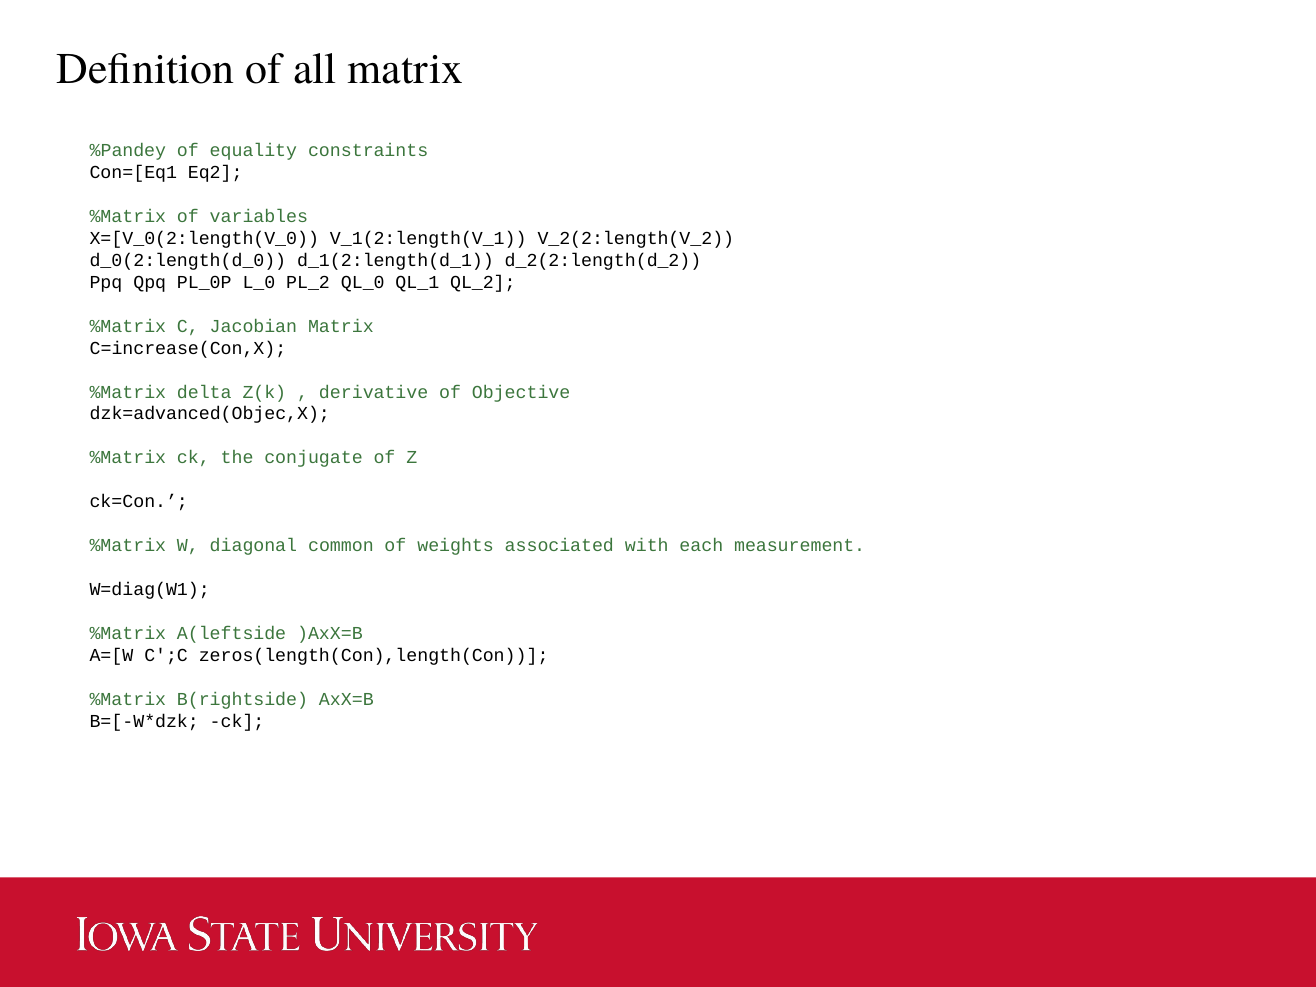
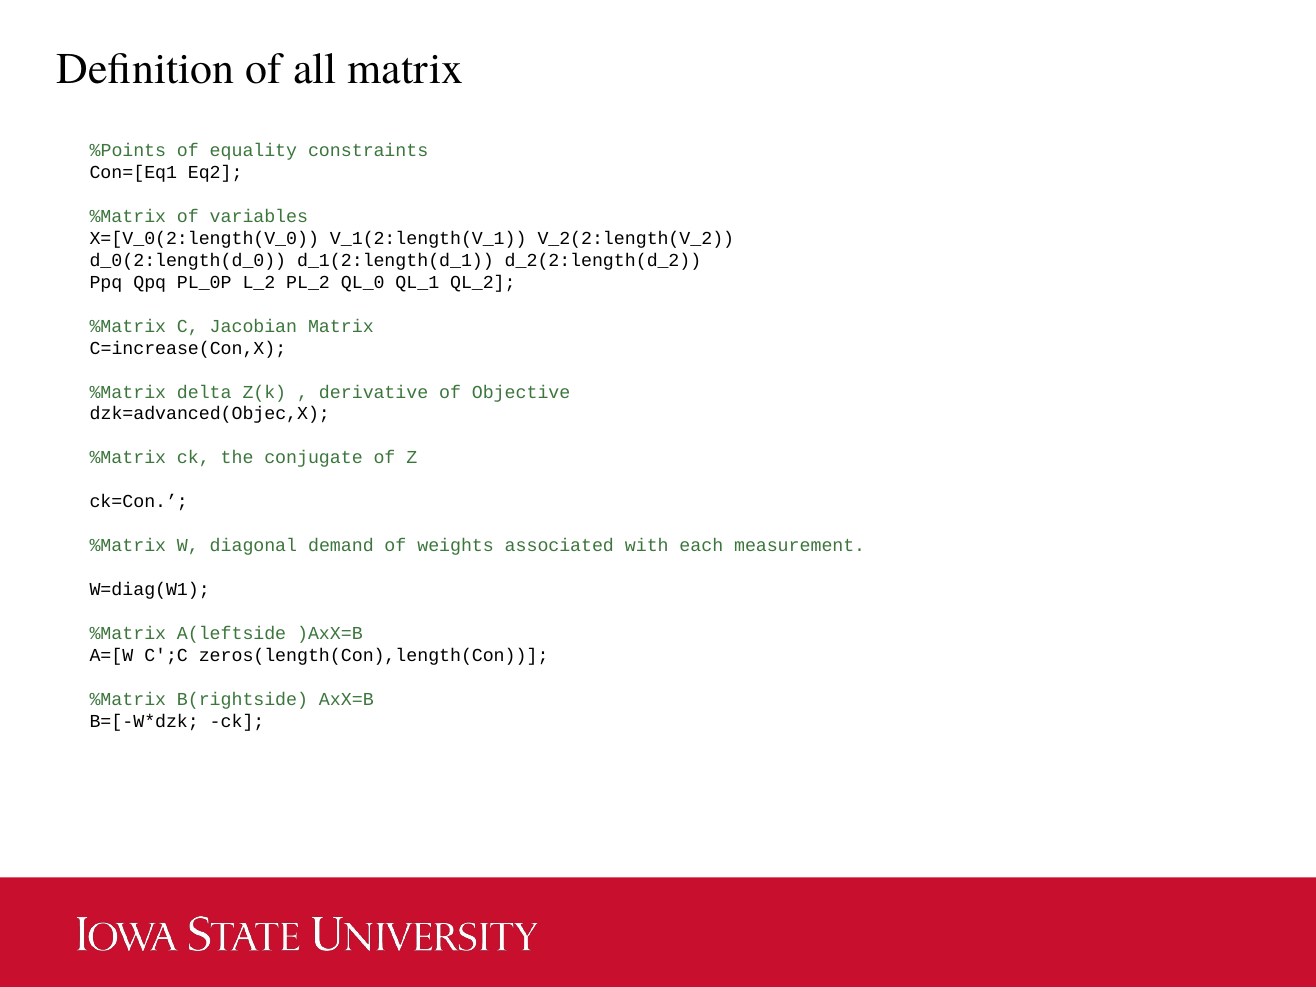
%Pandey: %Pandey -> %Points (128, 150)
L_0: L_0 -> L_2 (259, 282)
common: common -> demand (341, 546)
